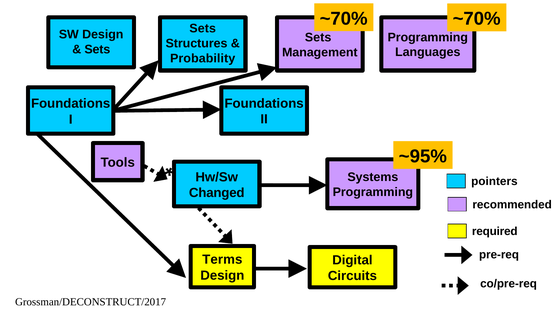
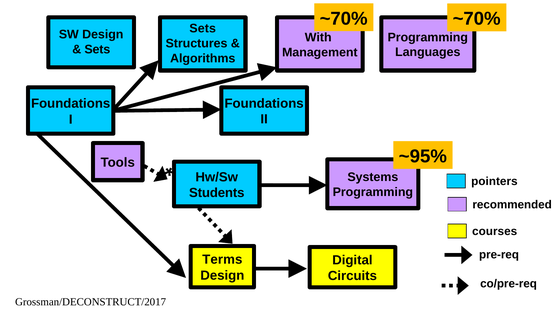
Sets: Sets -> With (318, 37)
Probability: Probability -> Algorithms (203, 58)
Changed: Changed -> Students (217, 193)
required: required -> courses (495, 231)
